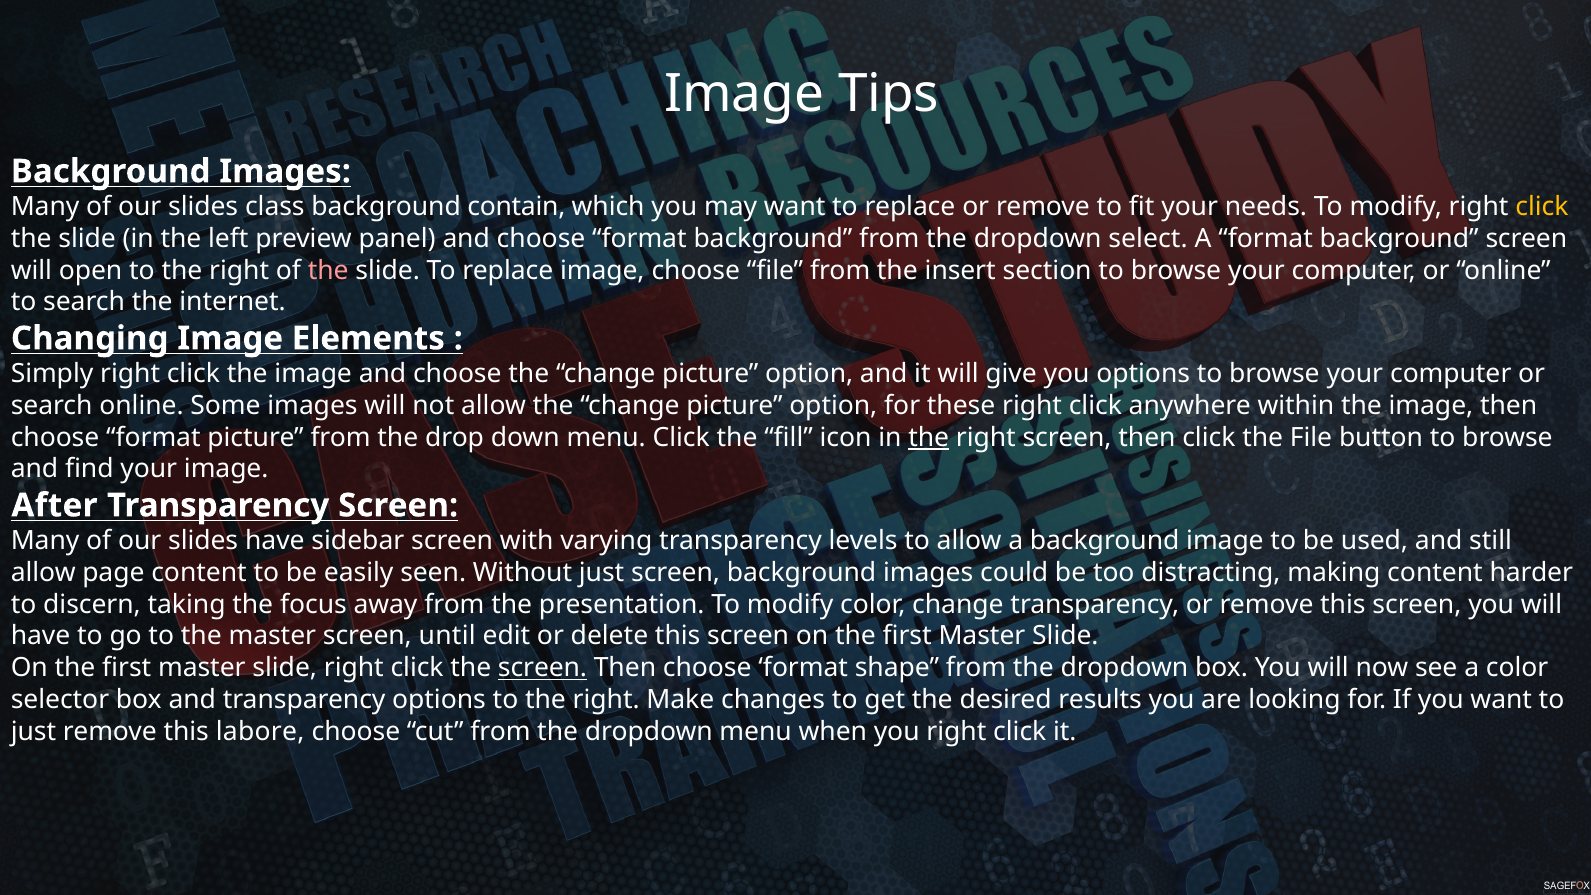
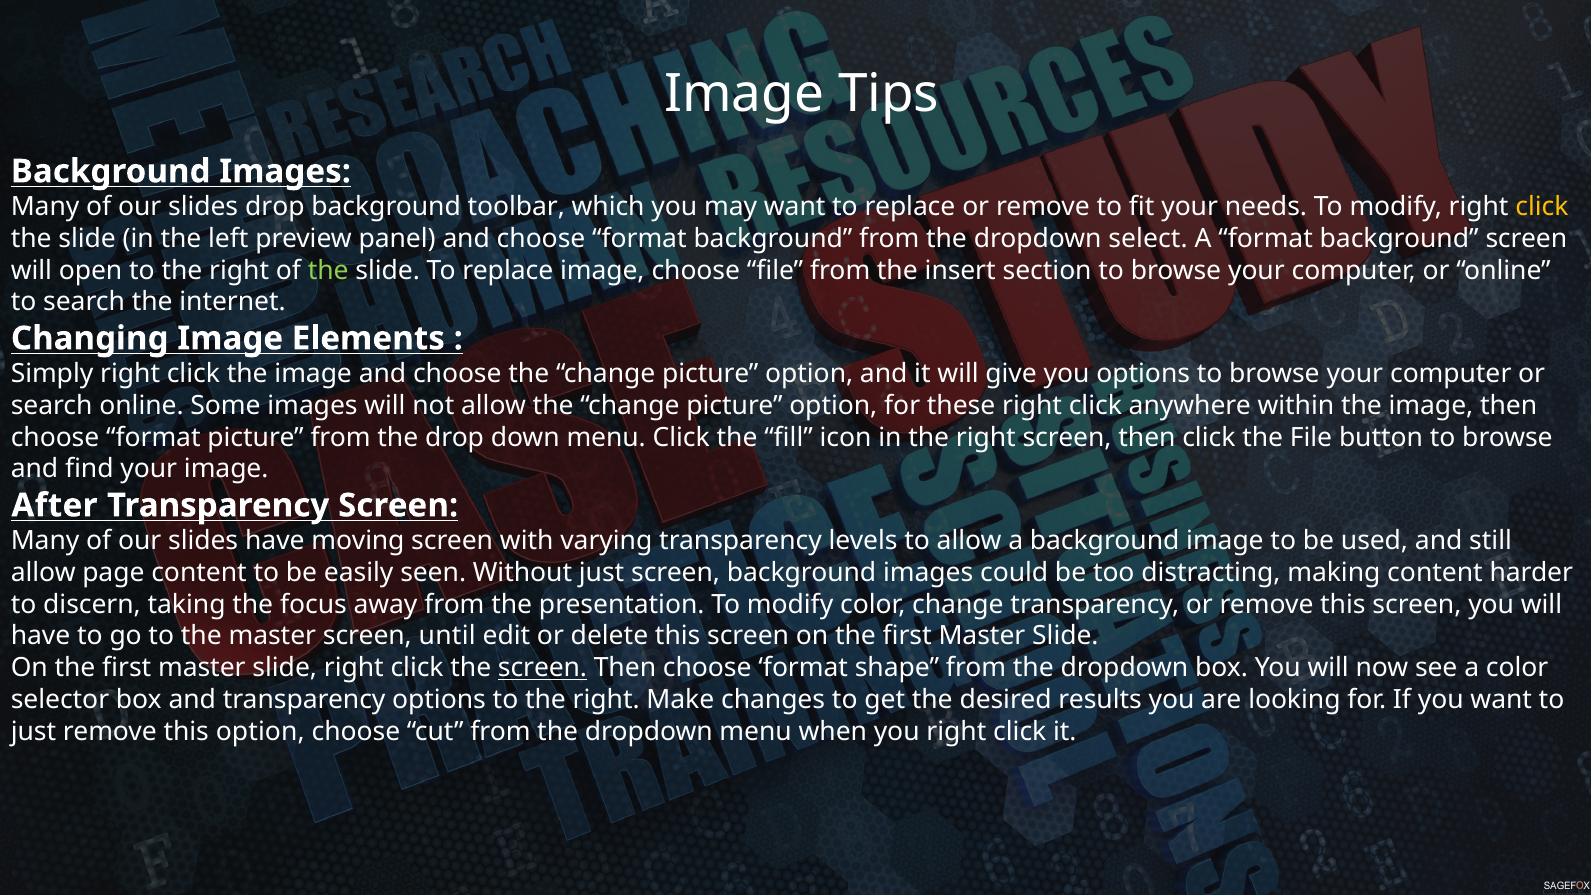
slides class: class -> drop (275, 207)
contain: contain -> toolbar (516, 207)
the colour: pink -> light green (328, 270)
the underline: present -> none (929, 437)
sidebar: sidebar -> moving (358, 541)
this labore: labore -> option (260, 732)
